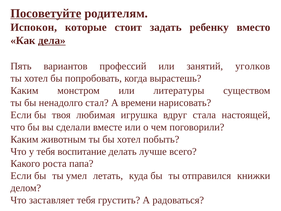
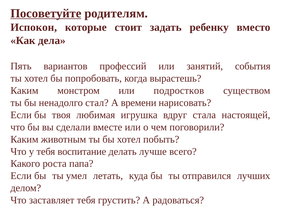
дела underline: present -> none (52, 40)
уголков: уголков -> события (253, 66)
литературы: литературы -> подростков (179, 90)
книжки: книжки -> лучших (254, 176)
